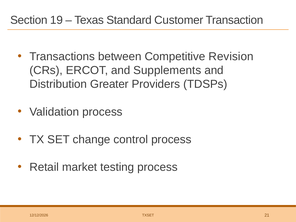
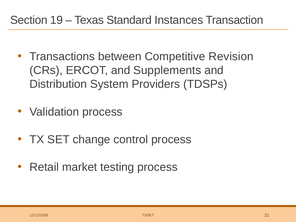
Customer: Customer -> Instances (179, 20)
Greater: Greater -> System (109, 84)
